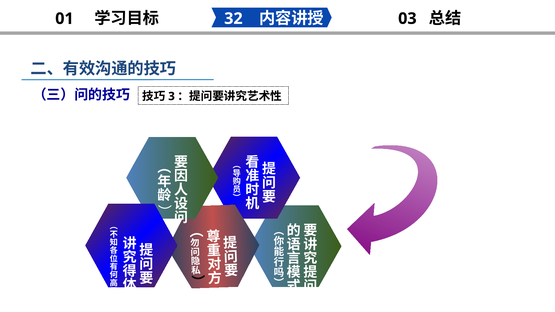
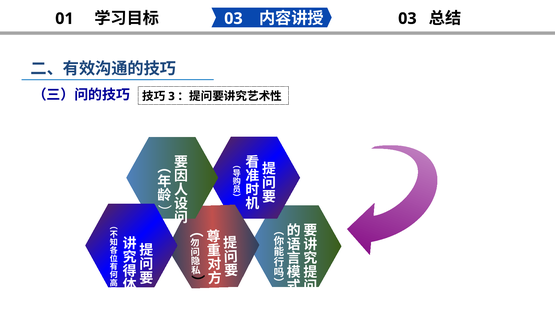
32: 32 -> 03 (233, 19)
